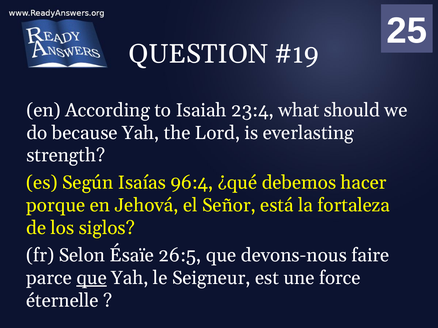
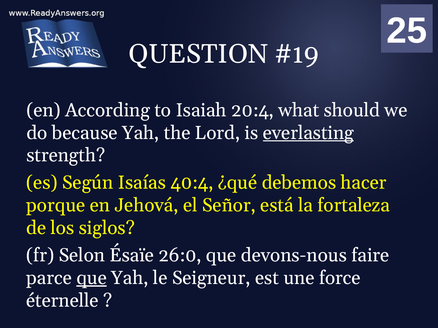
23:4: 23:4 -> 20:4 (253, 110)
everlasting underline: none -> present (308, 133)
96:4: 96:4 -> 40:4 (192, 183)
26:5: 26:5 -> 26:0 (180, 256)
